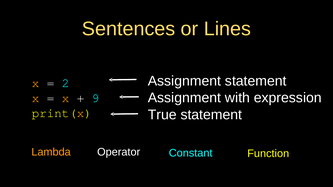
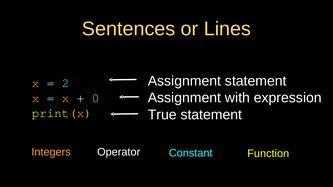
9: 9 -> 0 (96, 98)
Lambda: Lambda -> Integers (51, 152)
